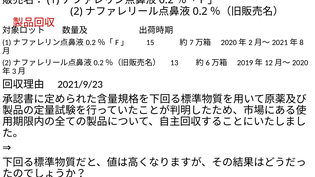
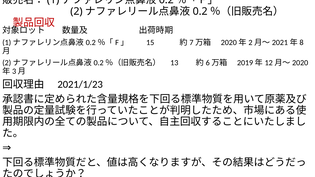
2021/9/23: 2021/9/23 -> 2021/1/23 (80, 85)
